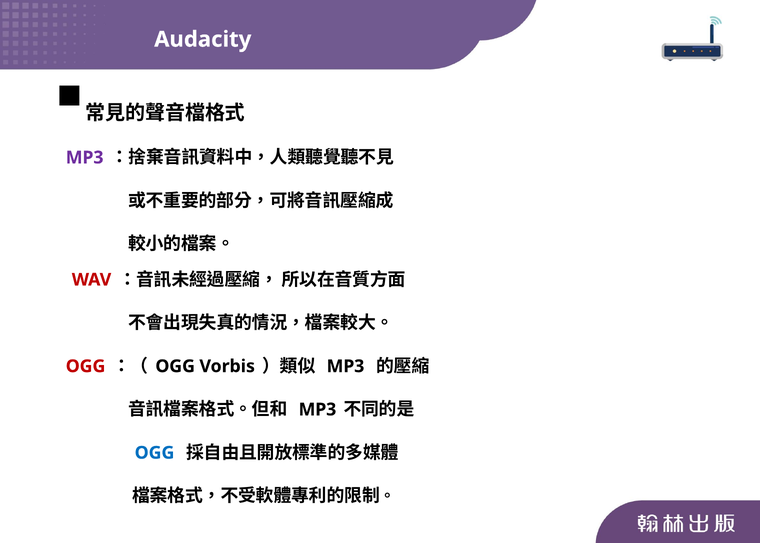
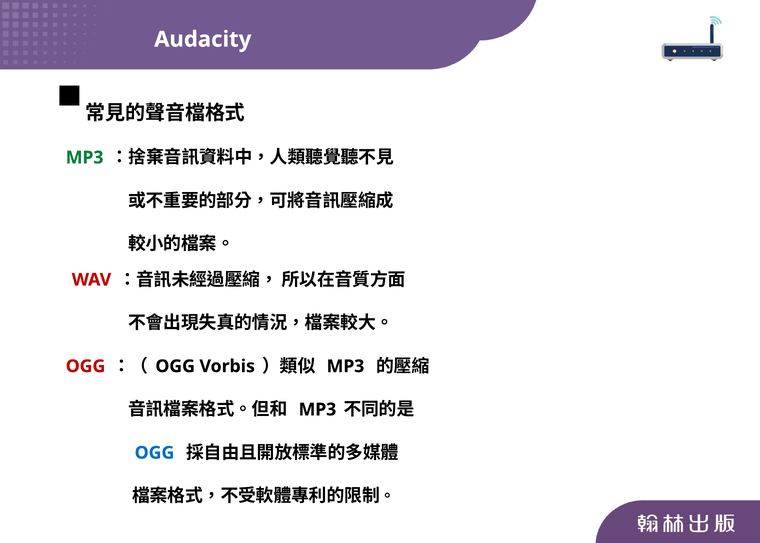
MP3 colour: purple -> green (85, 158)
